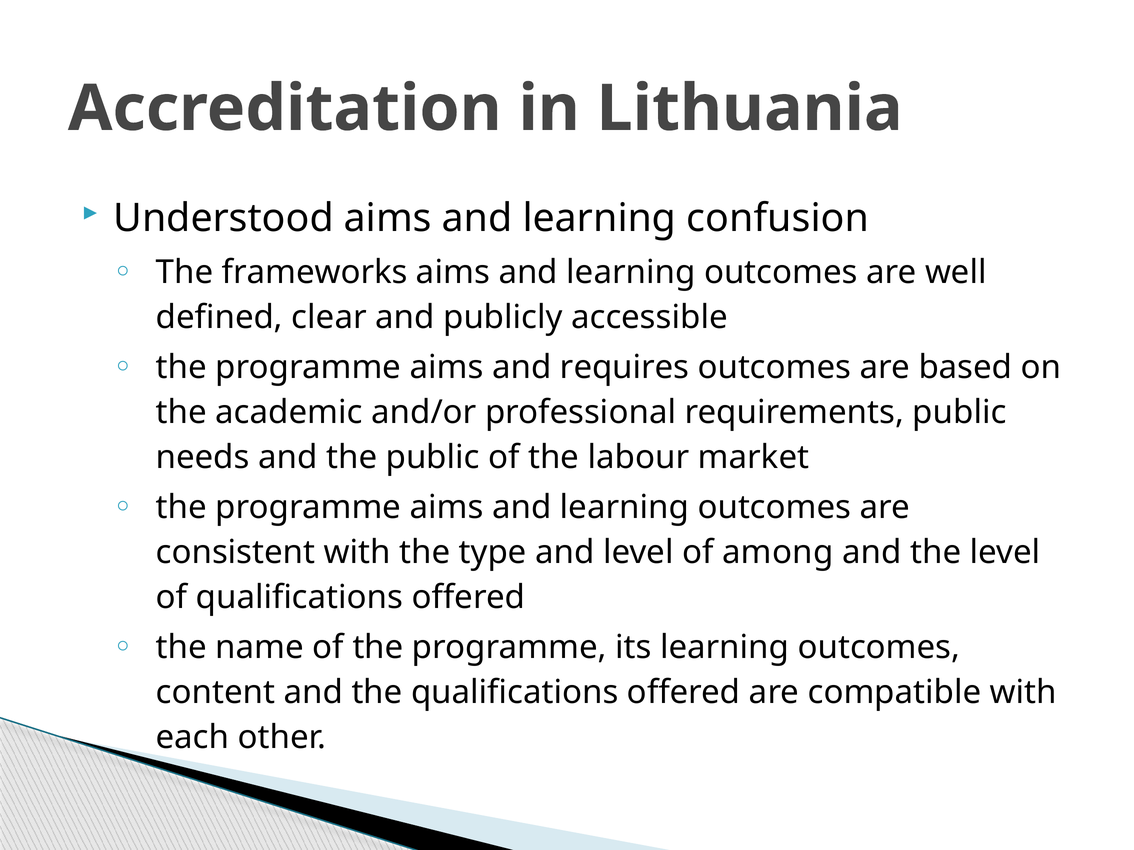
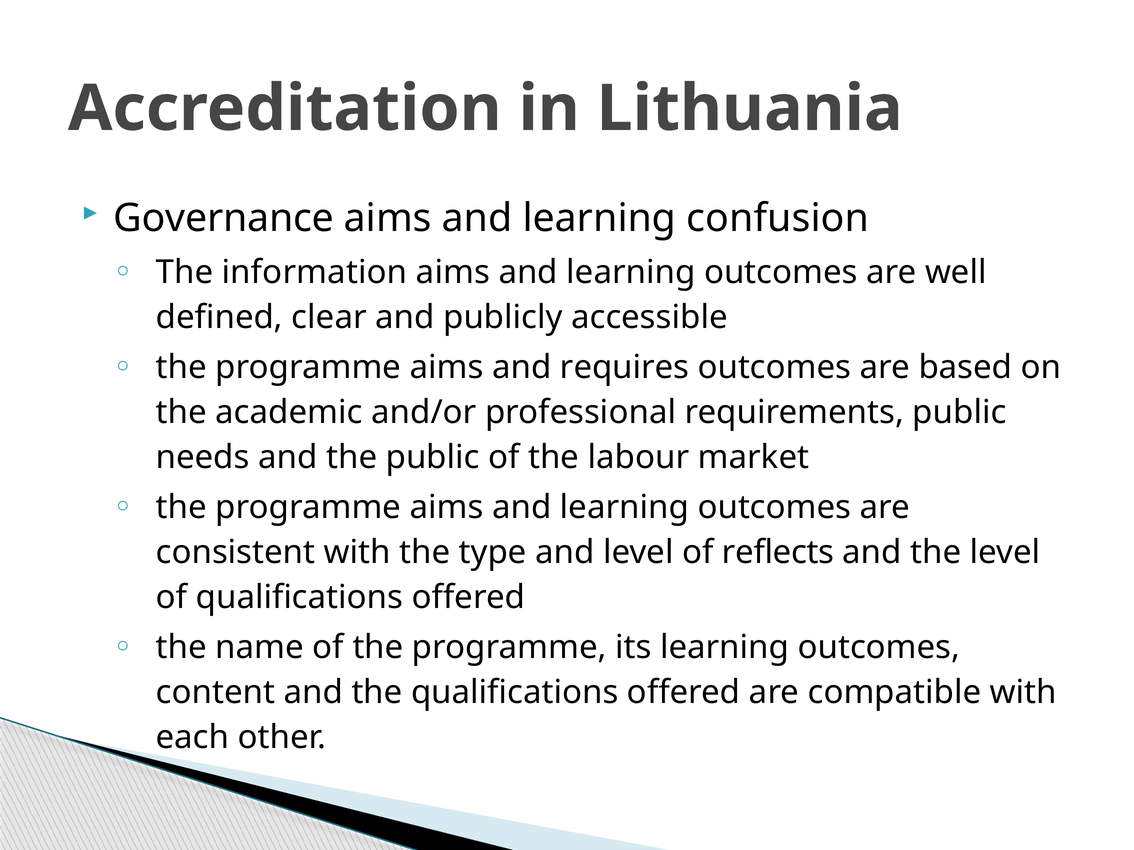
Understood: Understood -> Governance (224, 218)
frameworks: frameworks -> information (315, 272)
among: among -> reflects (778, 553)
